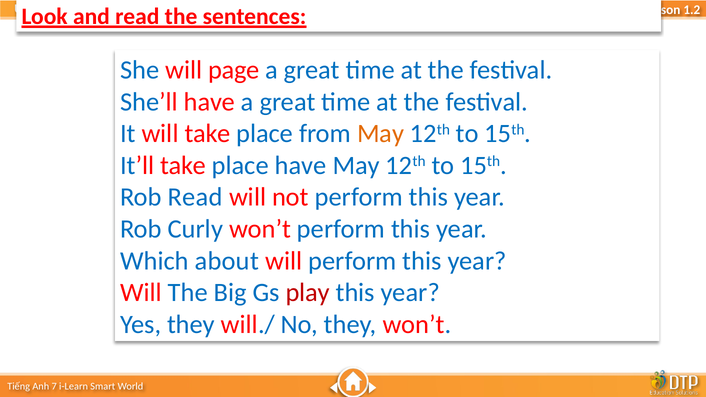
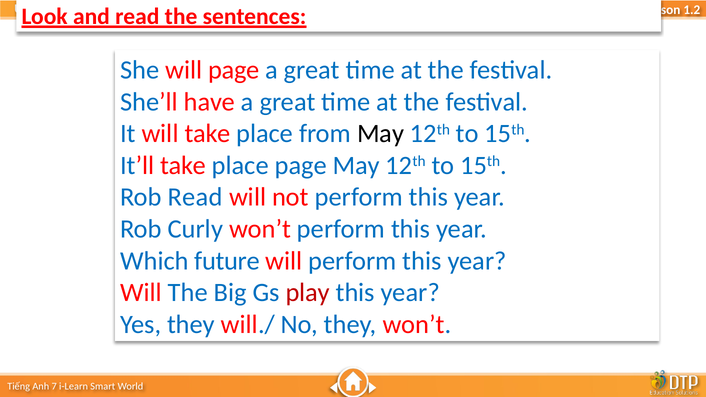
May colour: orange -> black (381, 134)
place have: have -> page (301, 166)
about: about -> future (227, 261)
